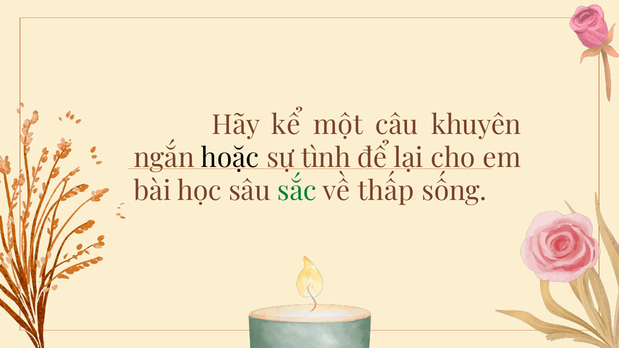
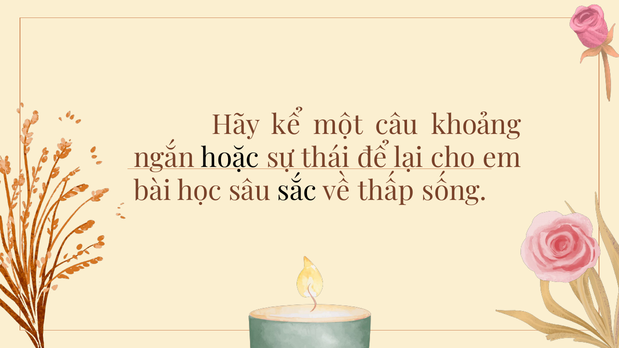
khuyên: khuyên -> khoảng (476, 125)
tình: tình -> thái (326, 158)
sắc colour: green -> black (297, 191)
